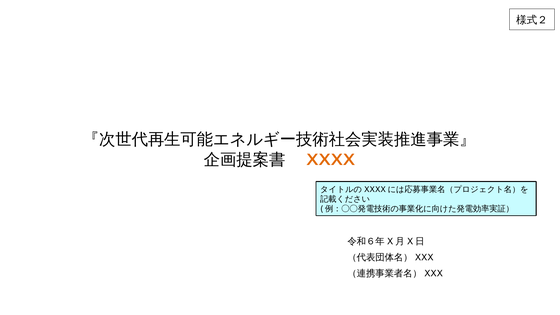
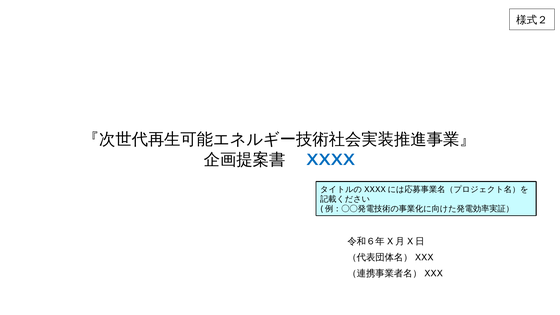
XXXX colour: orange -> blue (330, 160)
